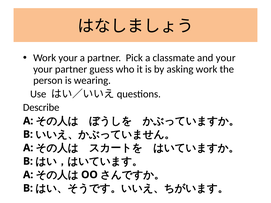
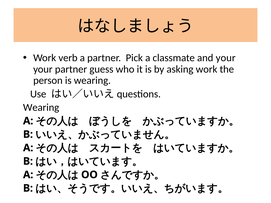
Work your: your -> verb (68, 58)
Describe: Describe -> Wearing (41, 108)
